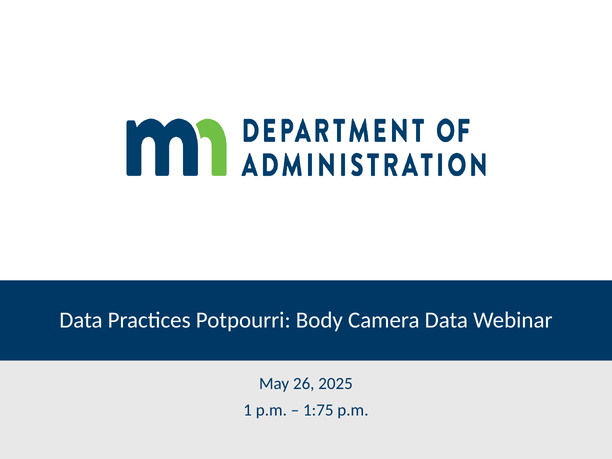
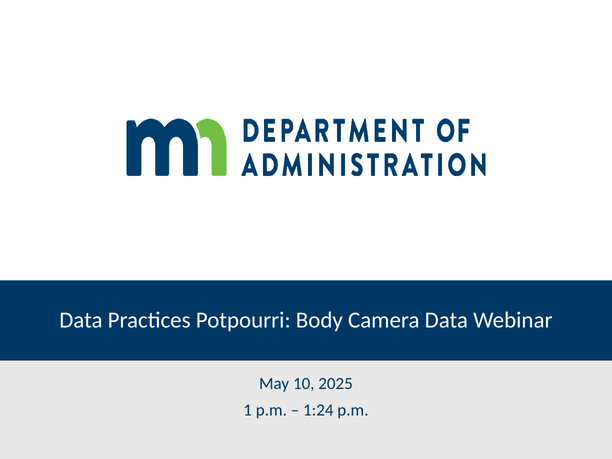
26: 26 -> 10 (304, 383)
1:75: 1:75 -> 1:24 (318, 410)
